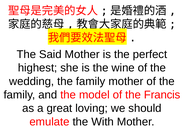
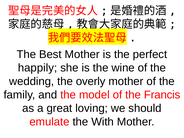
Said: Said -> Best (50, 54)
highest: highest -> happily (38, 68)
wedding the family: family -> overly (91, 81)
